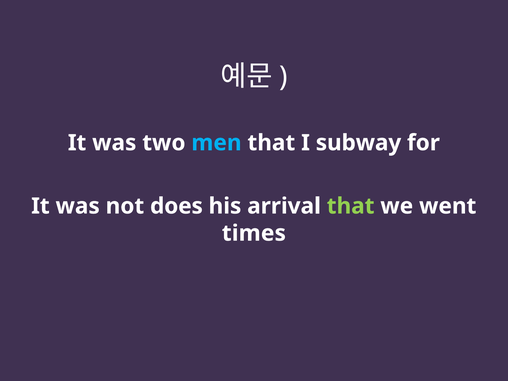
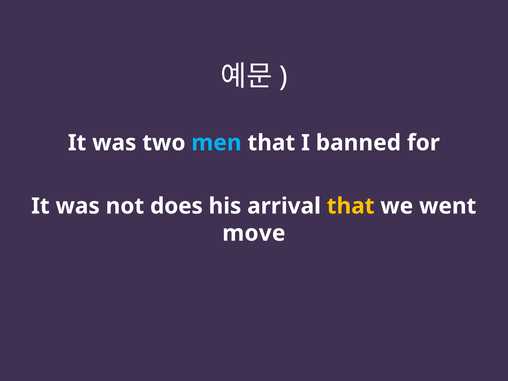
subway: subway -> banned (358, 143)
that colour: light green -> yellow (351, 206)
times: times -> move (254, 233)
